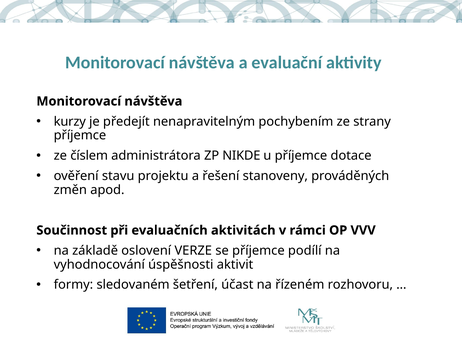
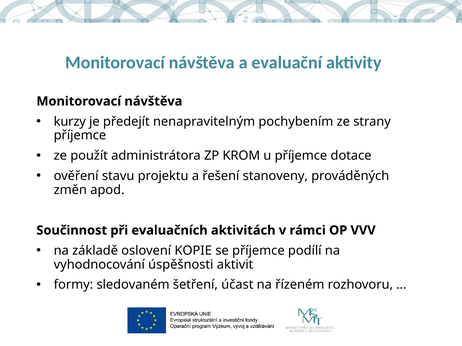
číslem: číslem -> použít (89, 156)
NIKDE: NIKDE -> KROM (241, 156)
VERZE: VERZE -> KOPIE (193, 251)
